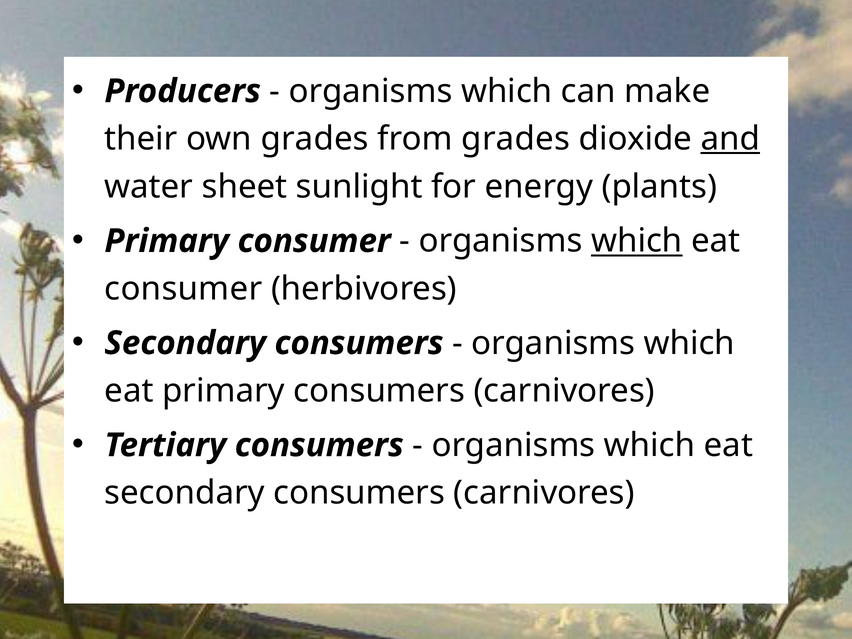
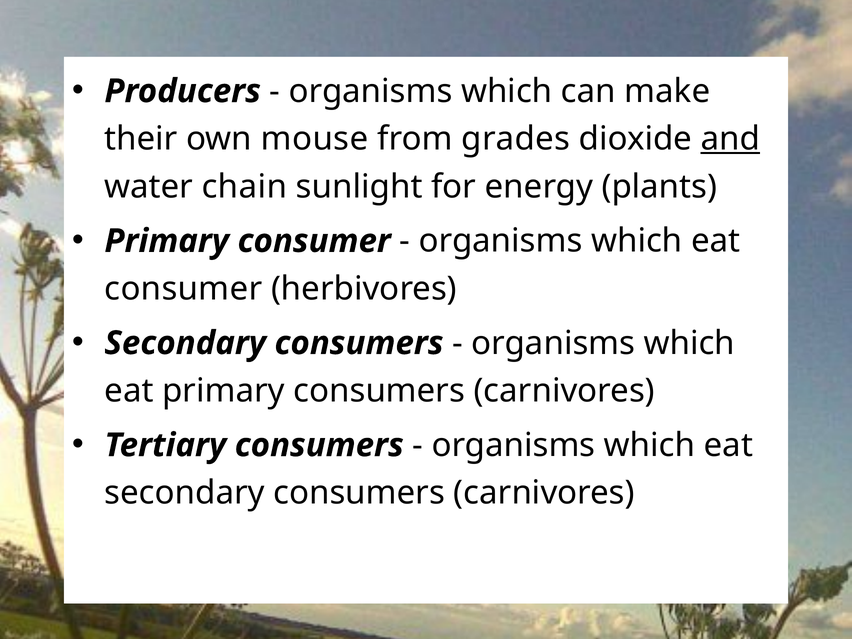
own grades: grades -> mouse (315, 139)
sheet: sheet -> chain (244, 187)
which underline: present -> none (637, 241)
